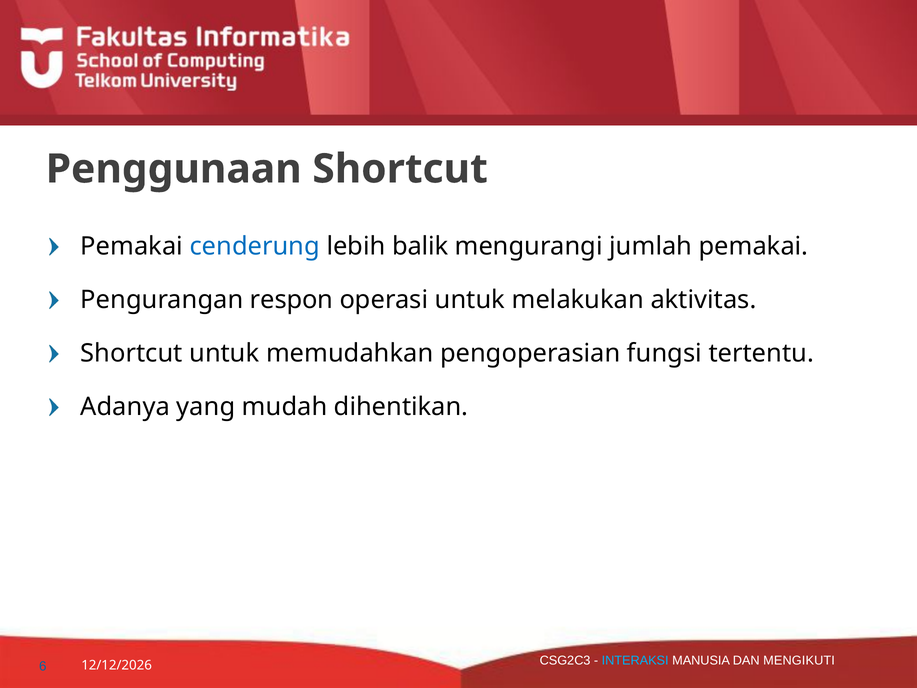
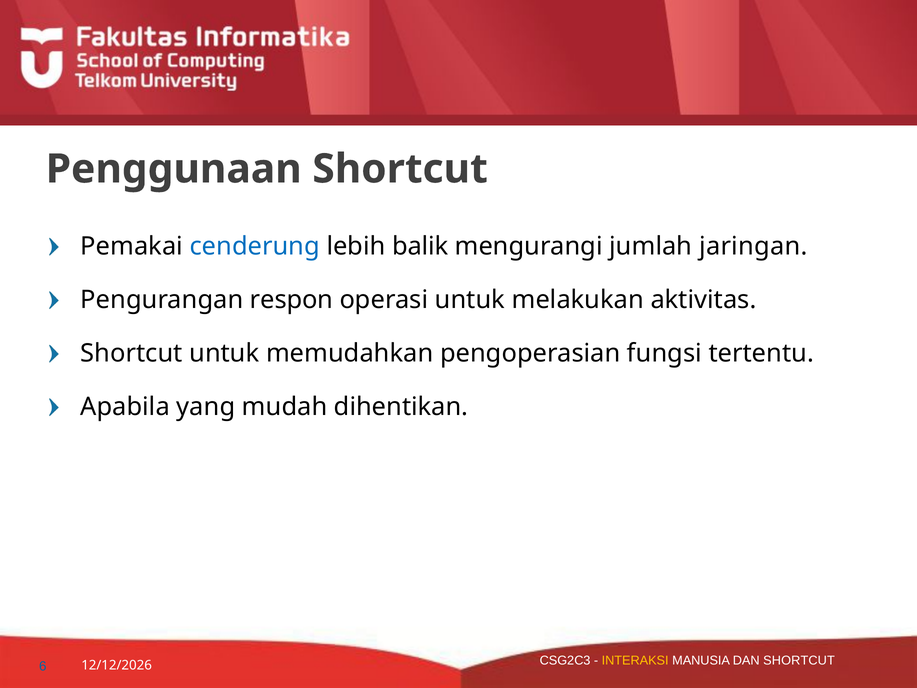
jumlah pemakai: pemakai -> jaringan (753, 246)
Adanya: Adanya -> Apabila (125, 407)
INTERAKSI colour: light blue -> yellow (635, 660)
DAN MENGIKUTI: MENGIKUTI -> SHORTCUT (799, 660)
